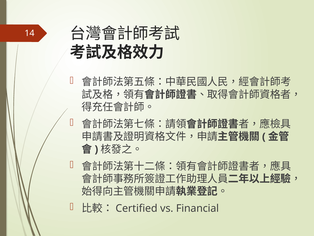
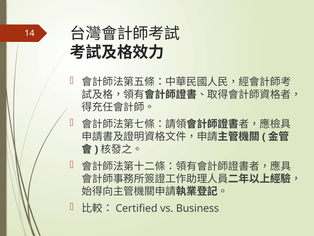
Financial: Financial -> Business (197, 208)
